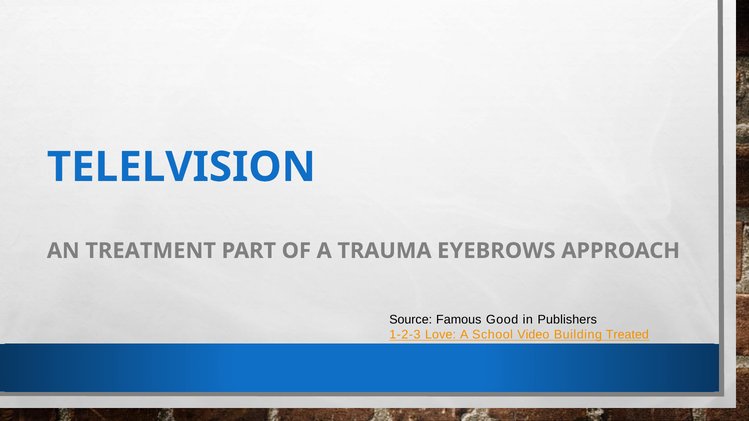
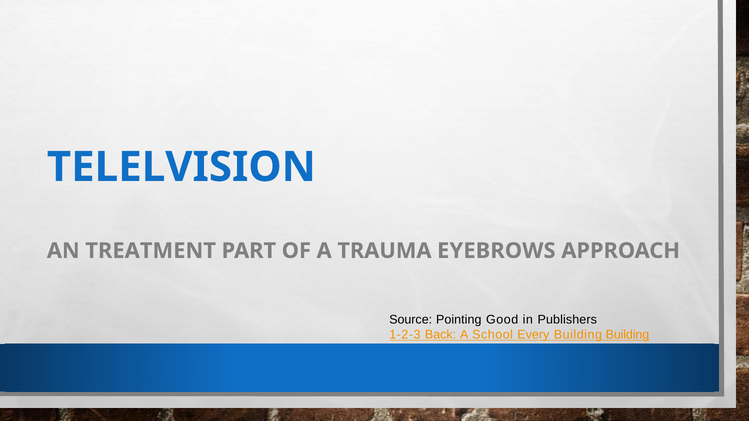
Famous: Famous -> Pointing (459, 320)
Love: Love -> Back (441, 335)
Video: Video -> Every (533, 335)
Building Treated: Treated -> Building (627, 335)
